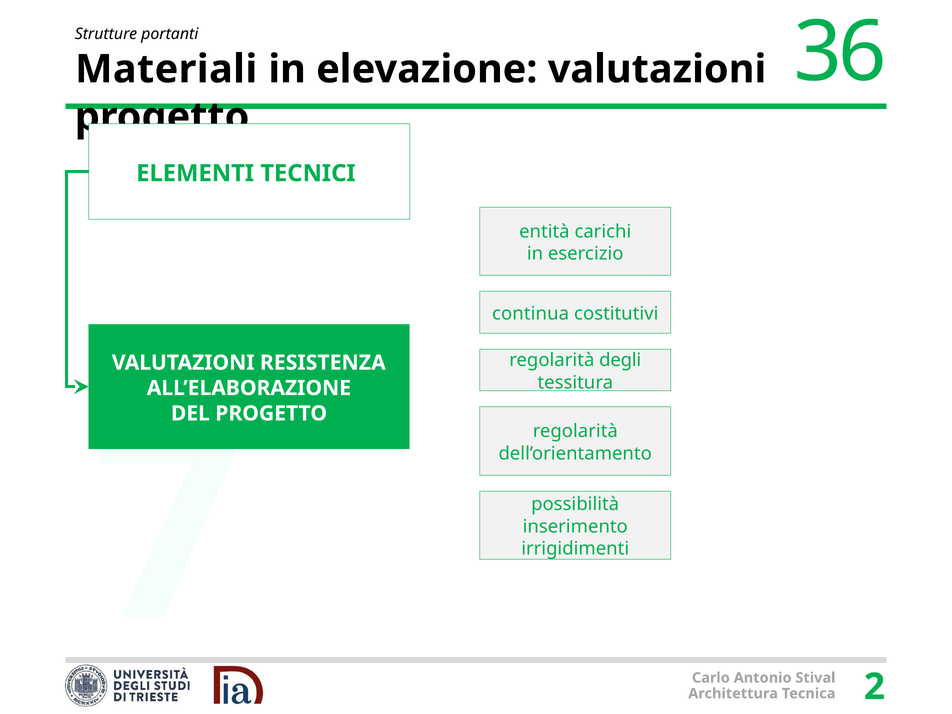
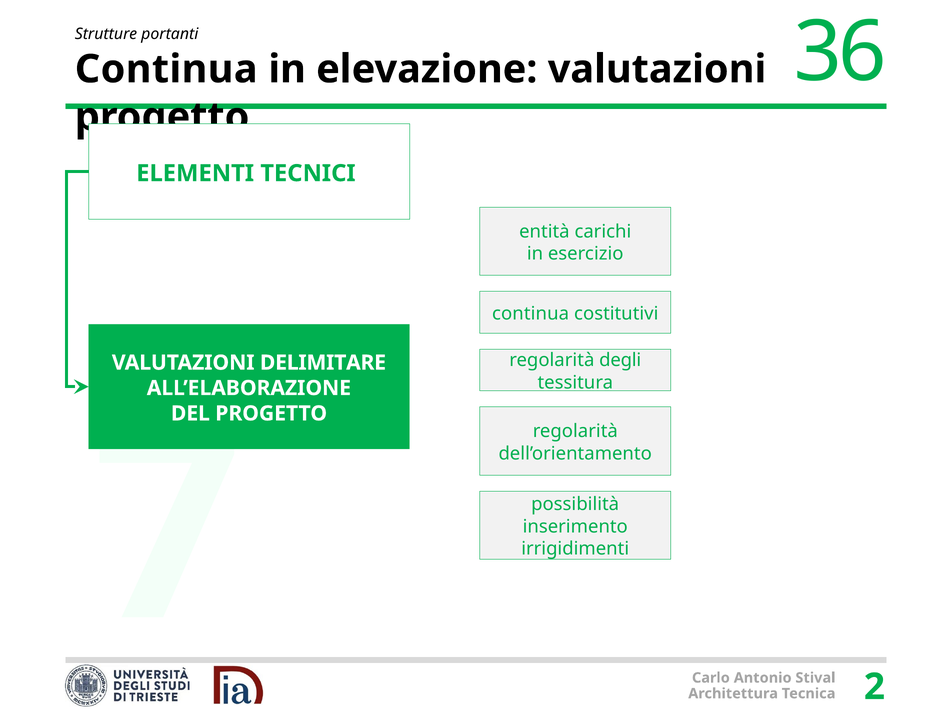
Materiali: Materiali -> Continua (166, 69)
RESISTENZA: RESISTENZA -> DELIMITARE (323, 363)
